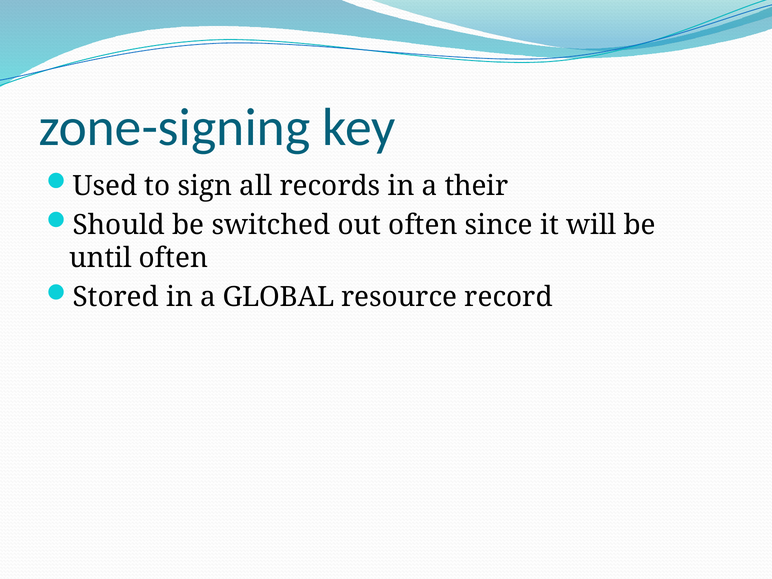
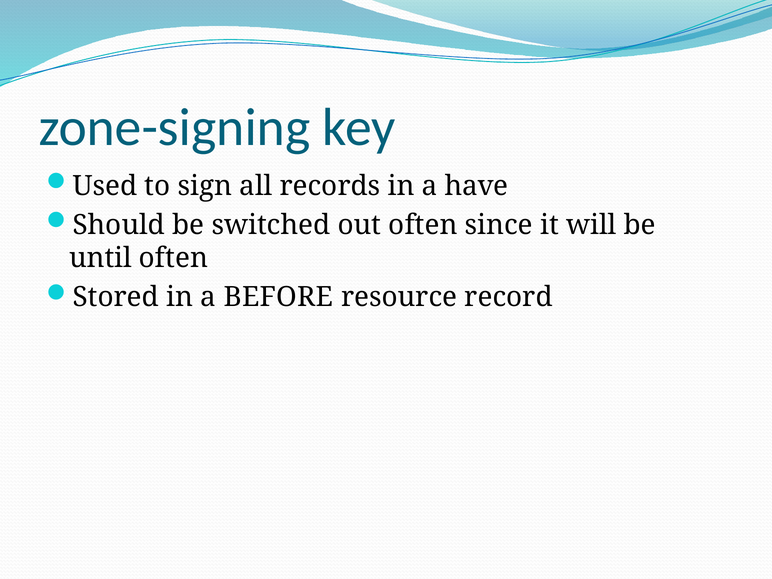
their: their -> have (476, 186)
GLOBAL: GLOBAL -> BEFORE (278, 297)
